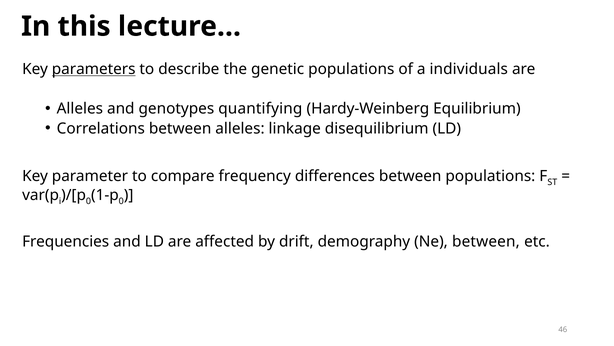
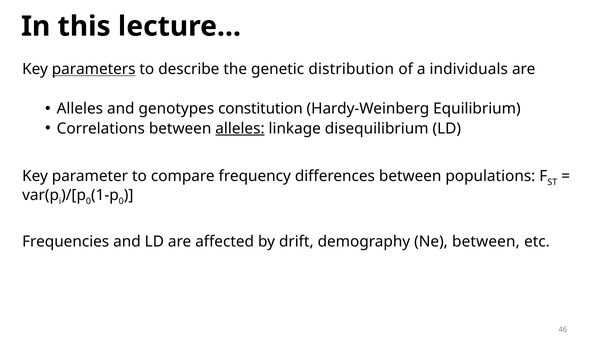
genetic populations: populations -> distribution (351, 69)
quantifying: quantifying -> constitution (260, 109)
alleles underline: none -> present (240, 128)
